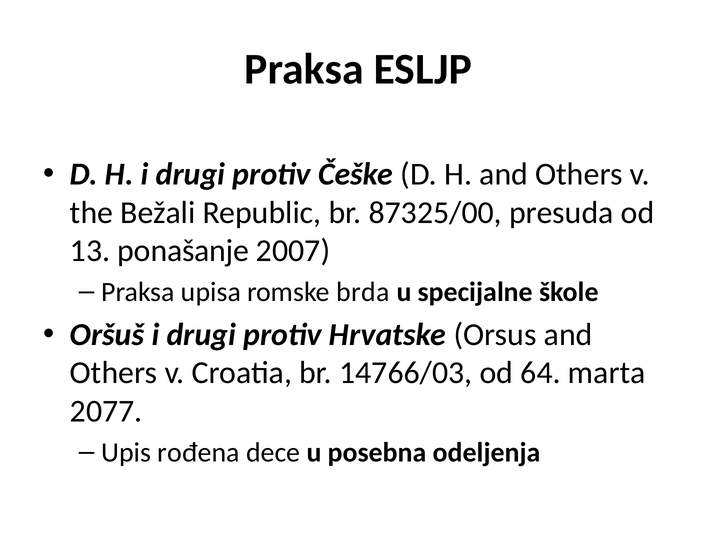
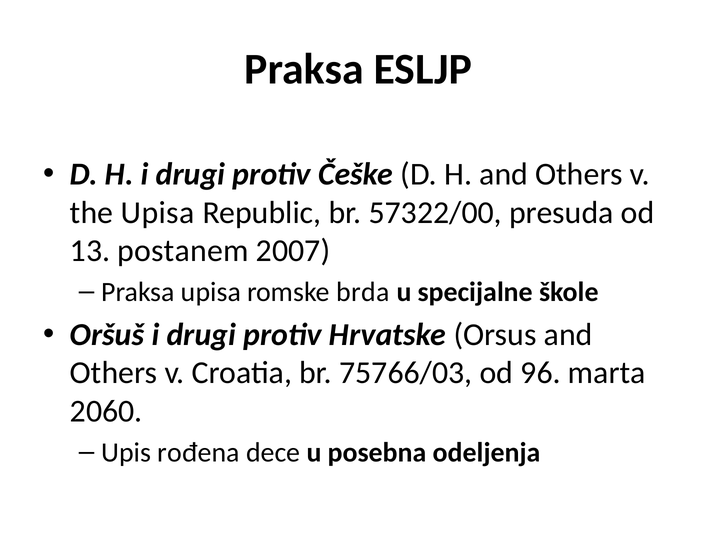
the Bežali: Bežali -> Upisa (158, 213)
87325/00: 87325/00 -> 57322/00 (435, 213)
ponašanje: ponašanje -> postanem (183, 251)
14766/03: 14766/03 -> 75766/03 (406, 373)
64: 64 -> 96 (541, 373)
2077: 2077 -> 2060 (106, 411)
